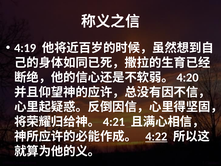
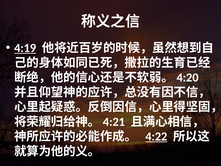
4:19 underline: none -> present (25, 48)
